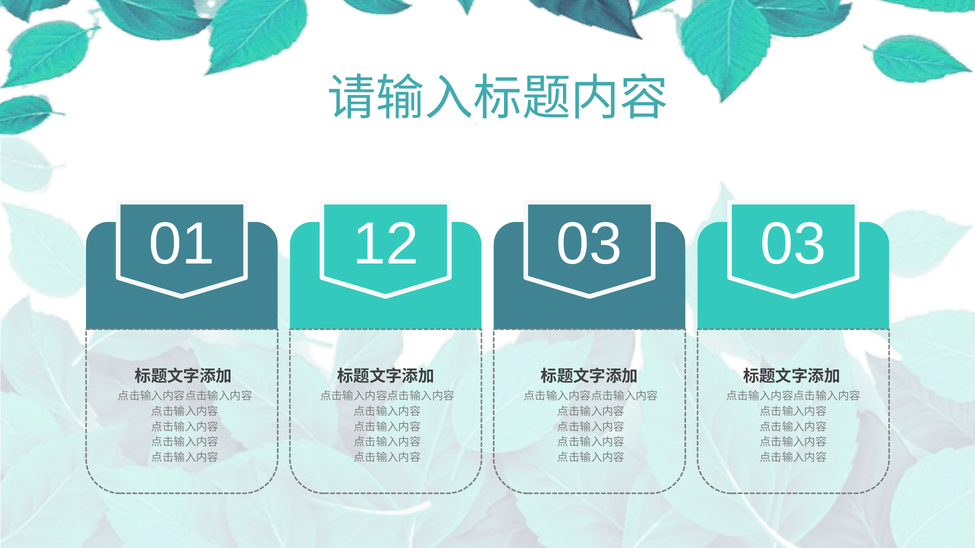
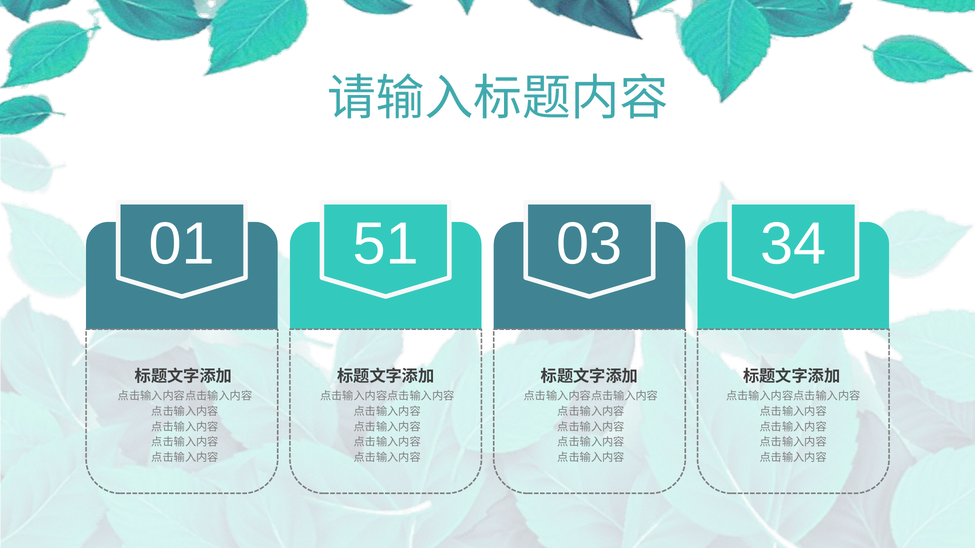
12: 12 -> 51 (386, 244)
03 03: 03 -> 34 (793, 244)
